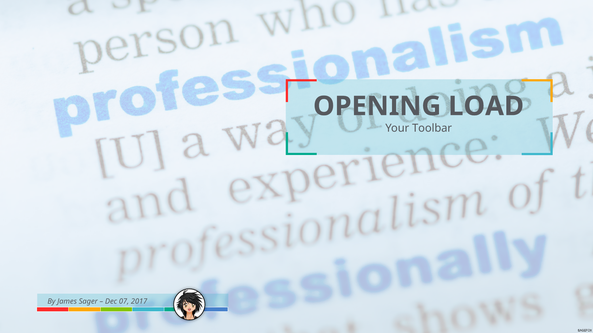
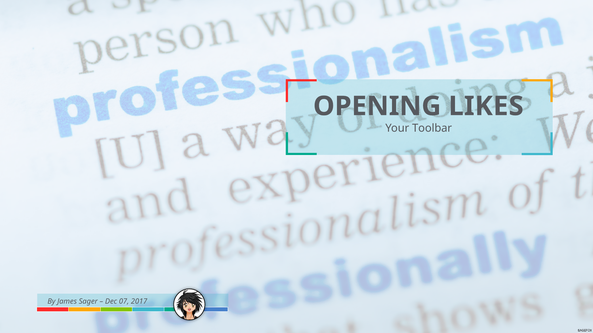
LOAD: LOAD -> LIKES (486, 106)
